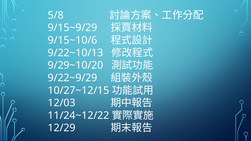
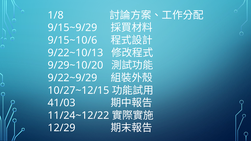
5/8: 5/8 -> 1/8 (56, 15)
12/03: 12/03 -> 41/03 (62, 103)
